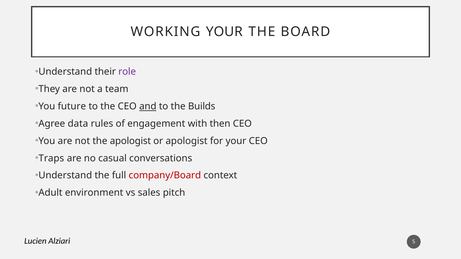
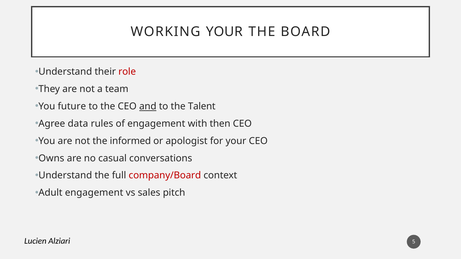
role colour: purple -> red (127, 72)
Builds: Builds -> Talent (202, 106)
the apologist: apologist -> informed (130, 141)
Traps: Traps -> Owns (51, 158)
Adult environment: environment -> engagement (94, 193)
